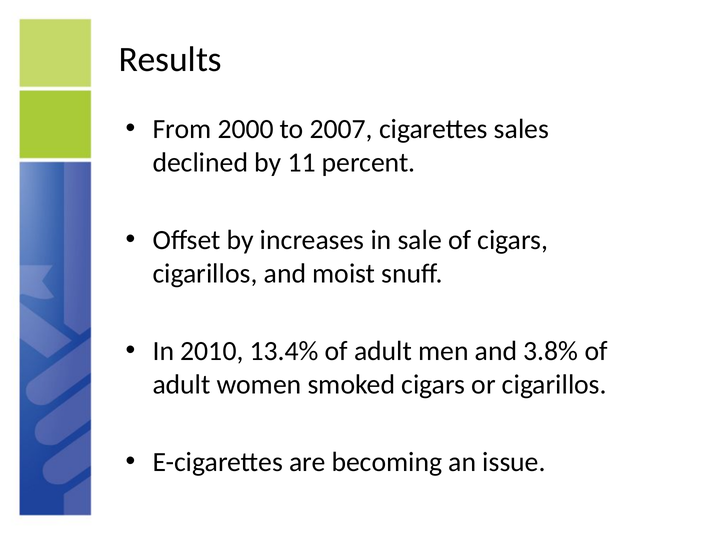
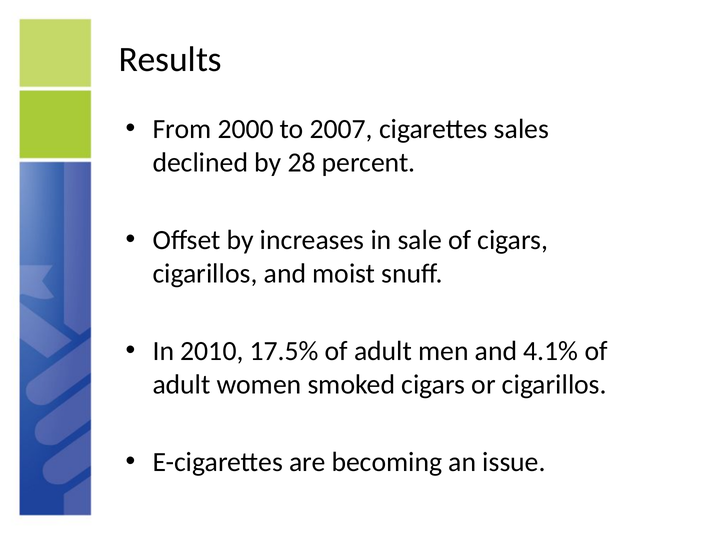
11: 11 -> 28 (302, 162)
13.4%: 13.4% -> 17.5% (284, 351)
3.8%: 3.8% -> 4.1% (551, 351)
